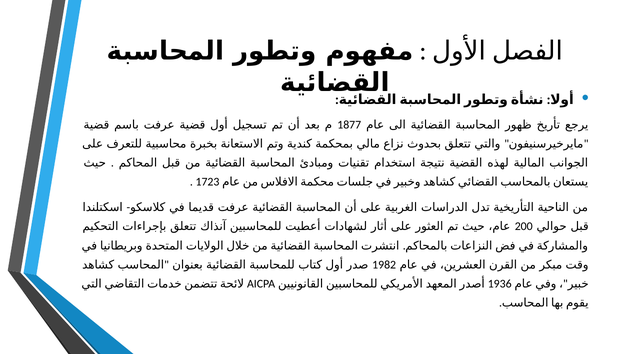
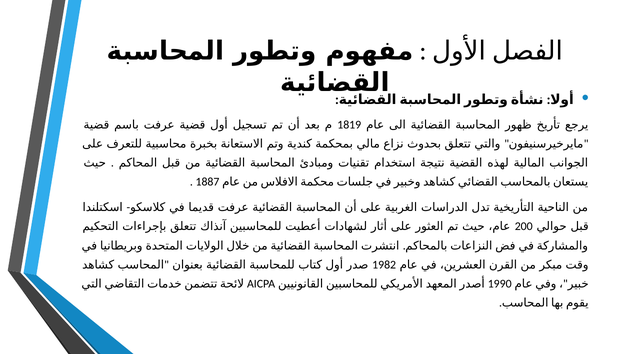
1877: 1877 -> 1819 (349, 125)
1723: 1723 -> 1887 (207, 182)
1936: 1936 -> 1990 (500, 284)
